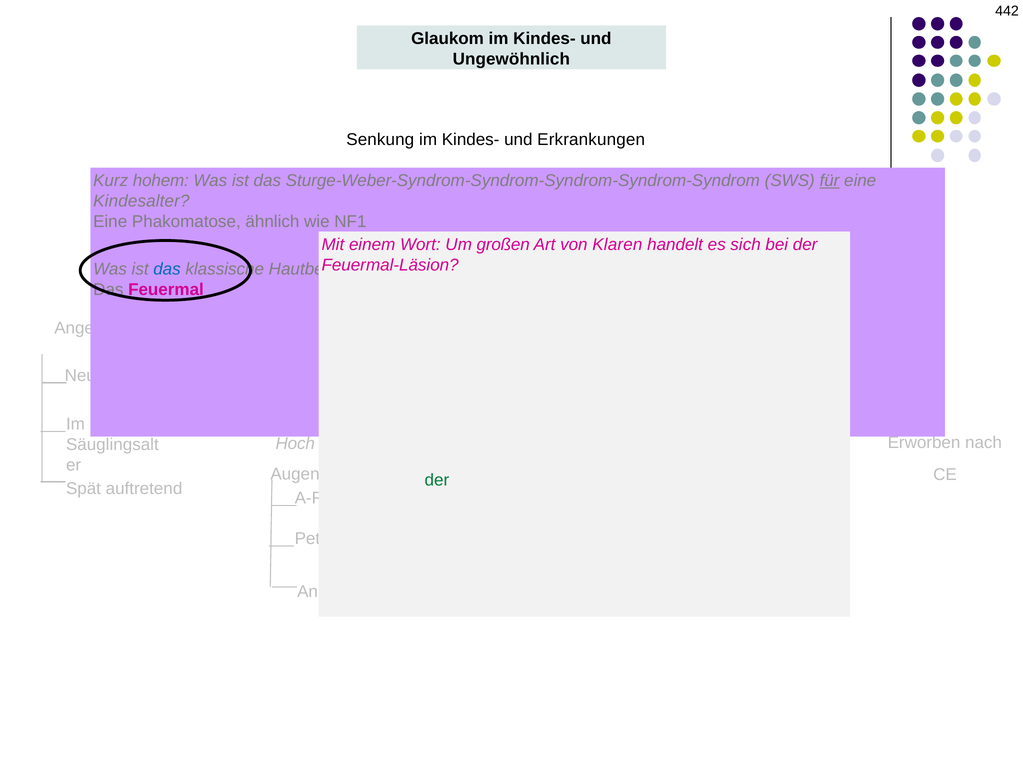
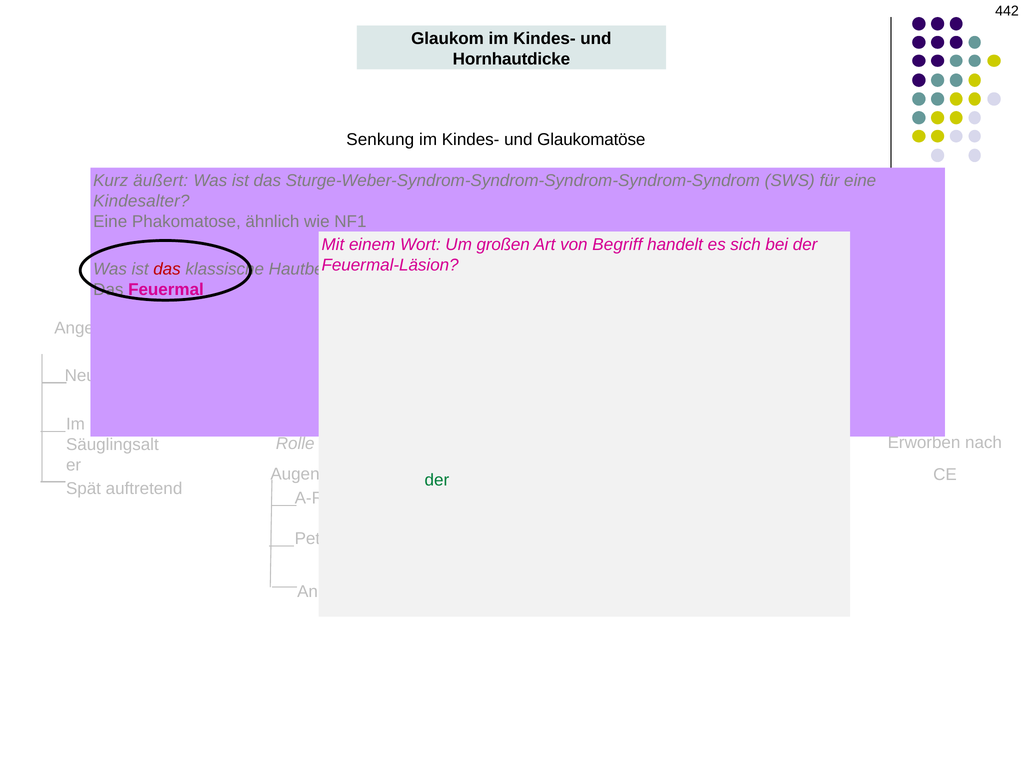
Ungewöhnlich: Ungewöhnlich -> Hornhautdicke (511, 59)
und Erkrankungen: Erkrankungen -> Glaukomatöse (591, 139)
hohem: hohem -> äußert (161, 180)
für underline: present -> none (829, 180)
Klaren: Klaren -> Begriff (617, 244)
das colour: blue -> red (167, 269)
Hoch: Hoch -> Rolle (295, 443)
